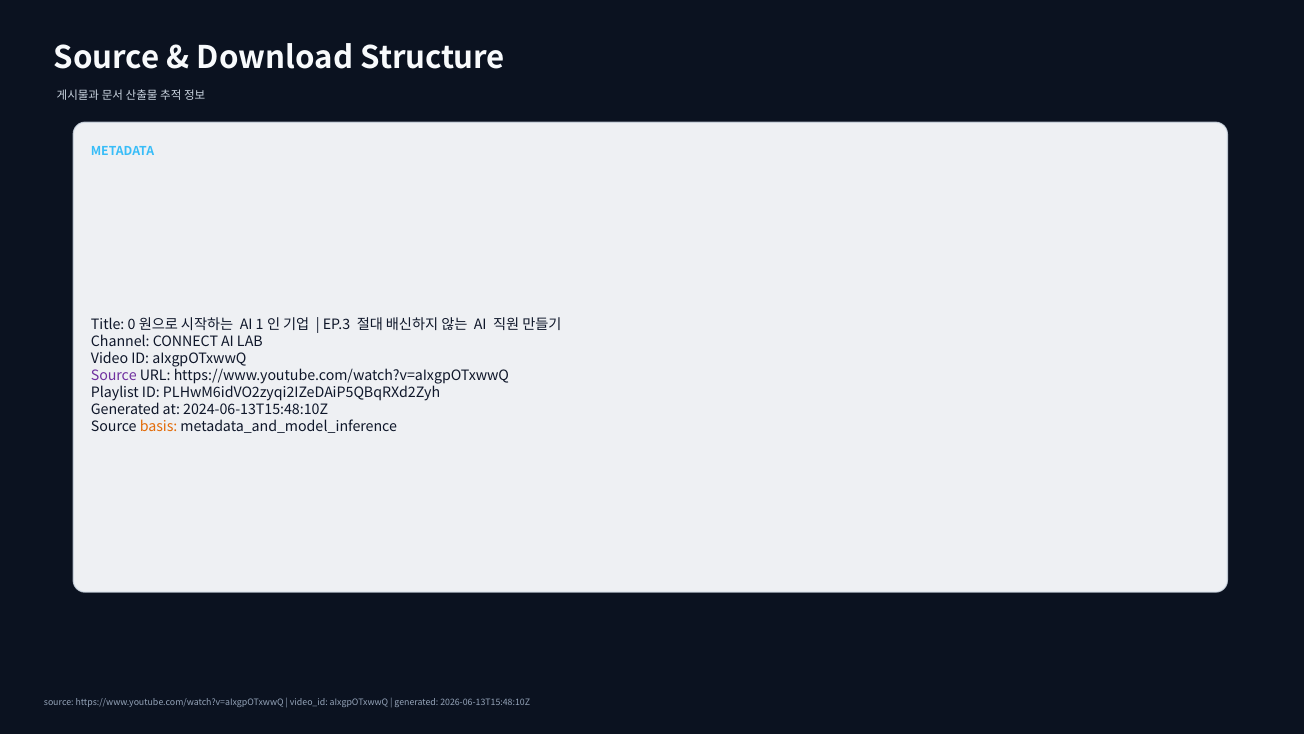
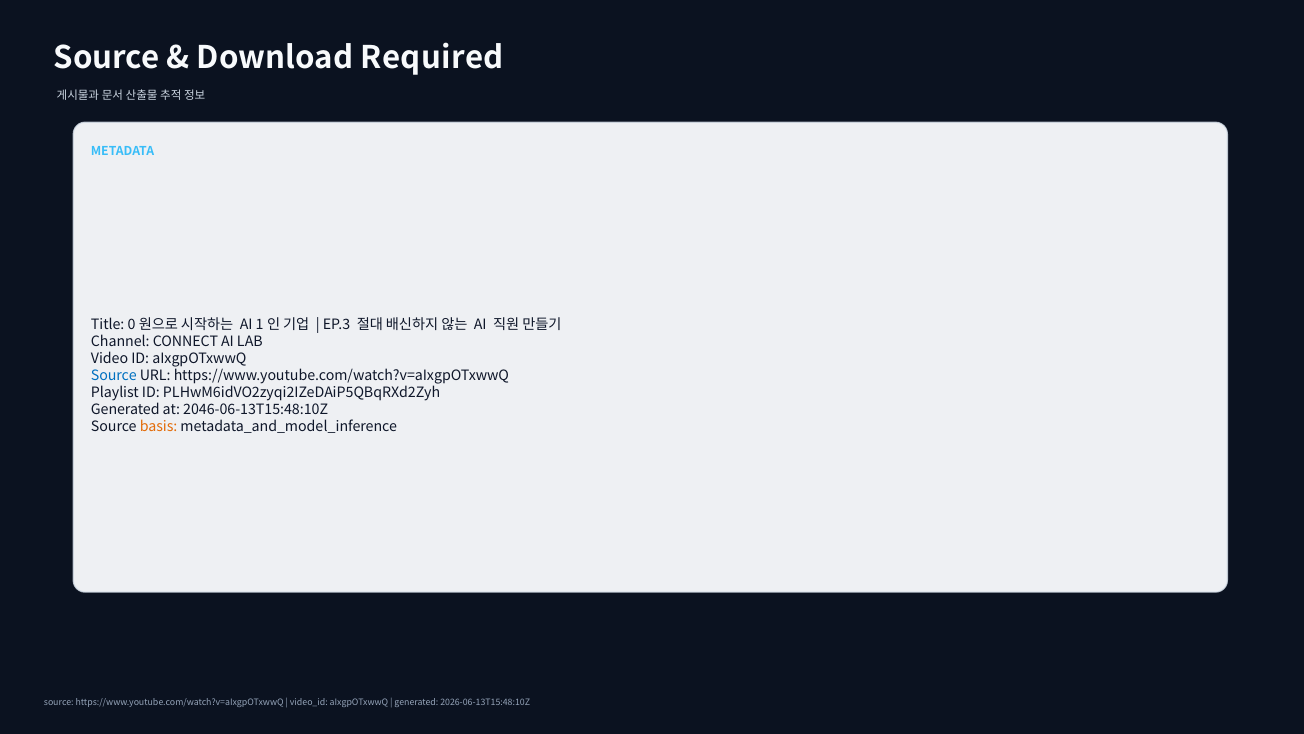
Structure: Structure -> Required (432, 58)
Source colour: purple -> blue (114, 375)
2024-06-13T15:48:10Z: 2024-06-13T15:48:10Z -> 2046-06-13T15:48:10Z (256, 410)
